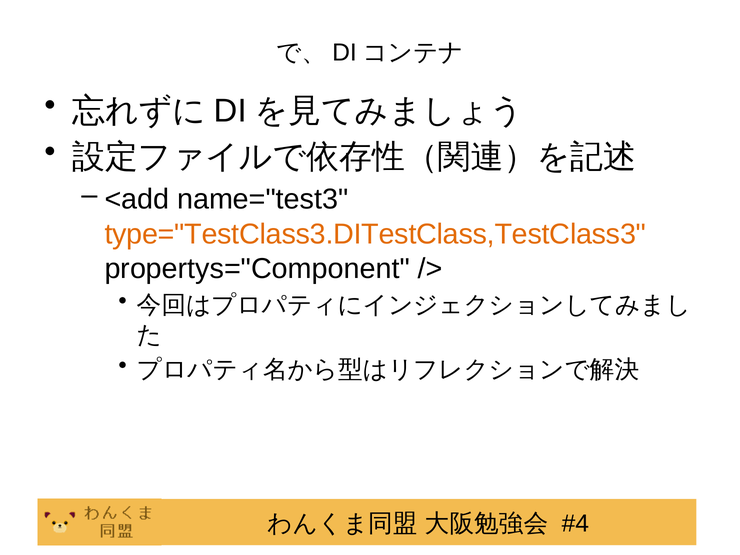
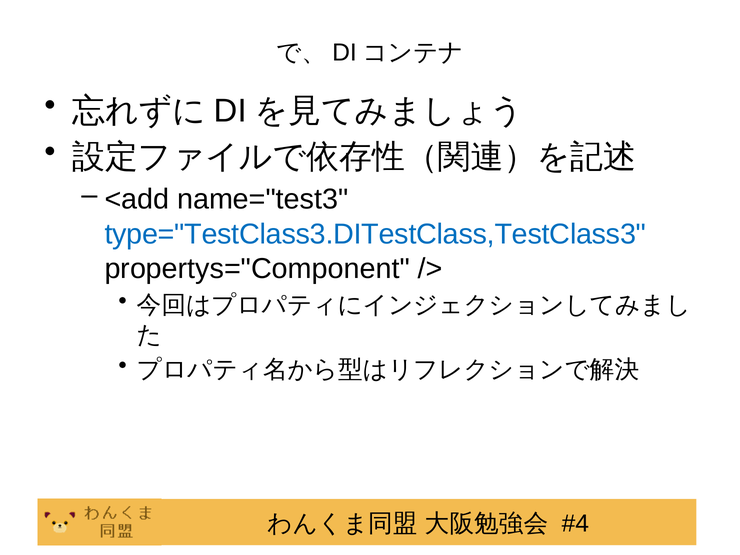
type="TestClass3.DITestClass,TestClass3 colour: orange -> blue (375, 234)
